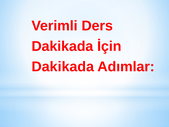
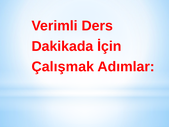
Dakikada: Dakikada -> Çalışmak (63, 67)
